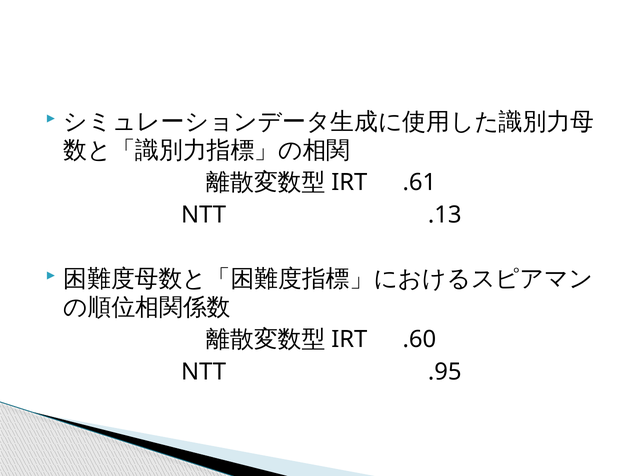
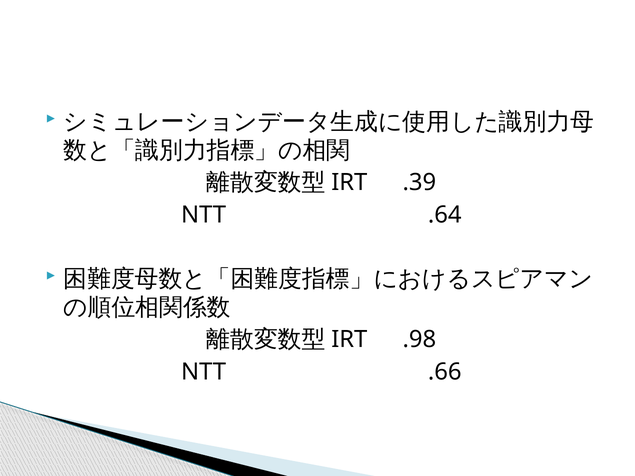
.61: .61 -> .39 (419, 183)
.13: .13 -> .64 (445, 215)
.60: .60 -> .98 (419, 340)
.95: .95 -> .66 (445, 372)
